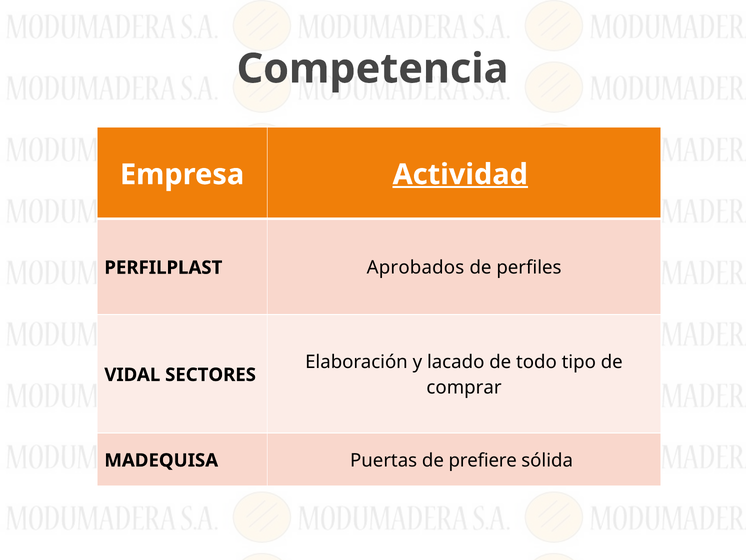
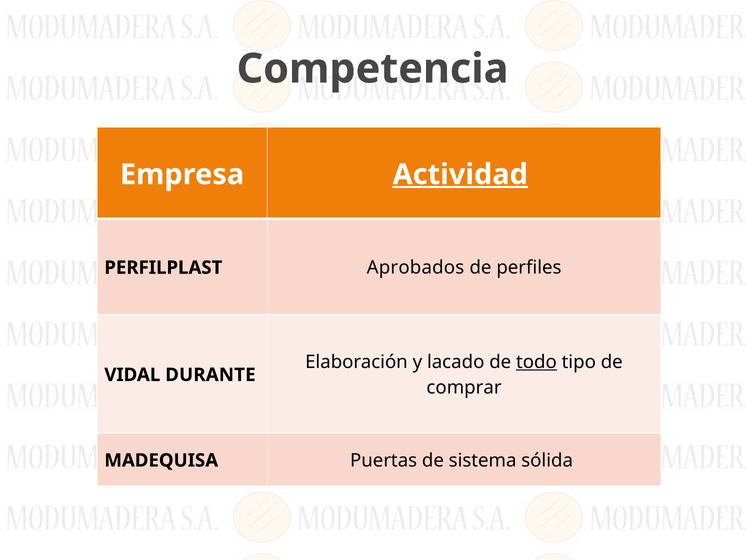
todo underline: none -> present (536, 362)
SECTORES: SECTORES -> DURANTE (210, 375)
prefiere: prefiere -> sistema (483, 460)
